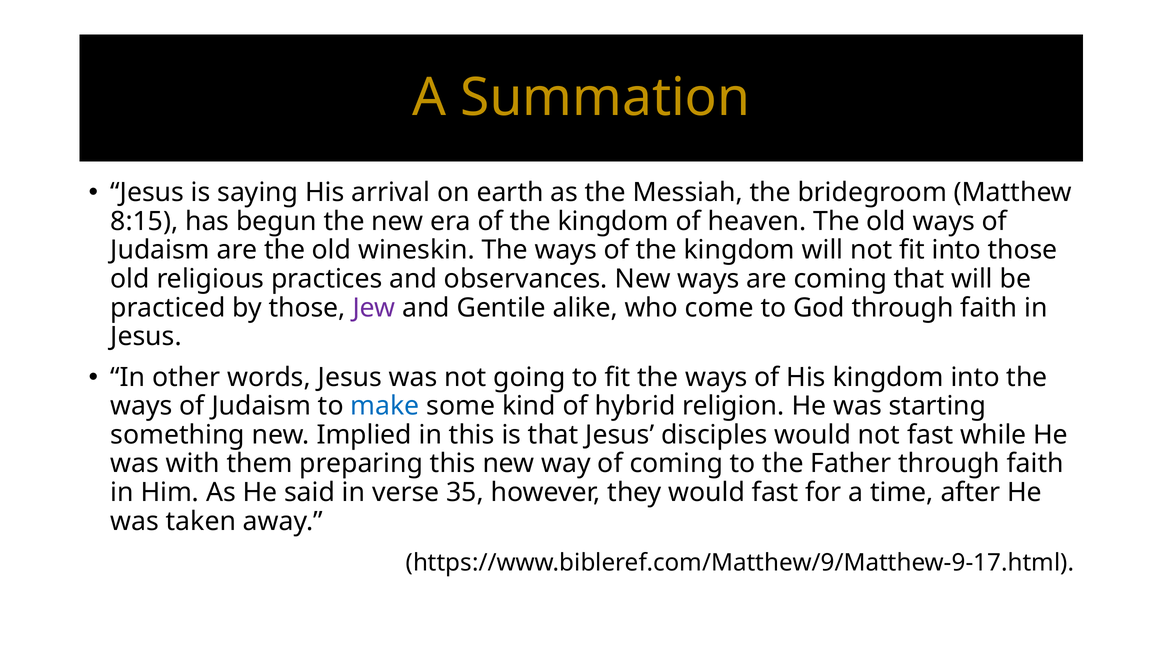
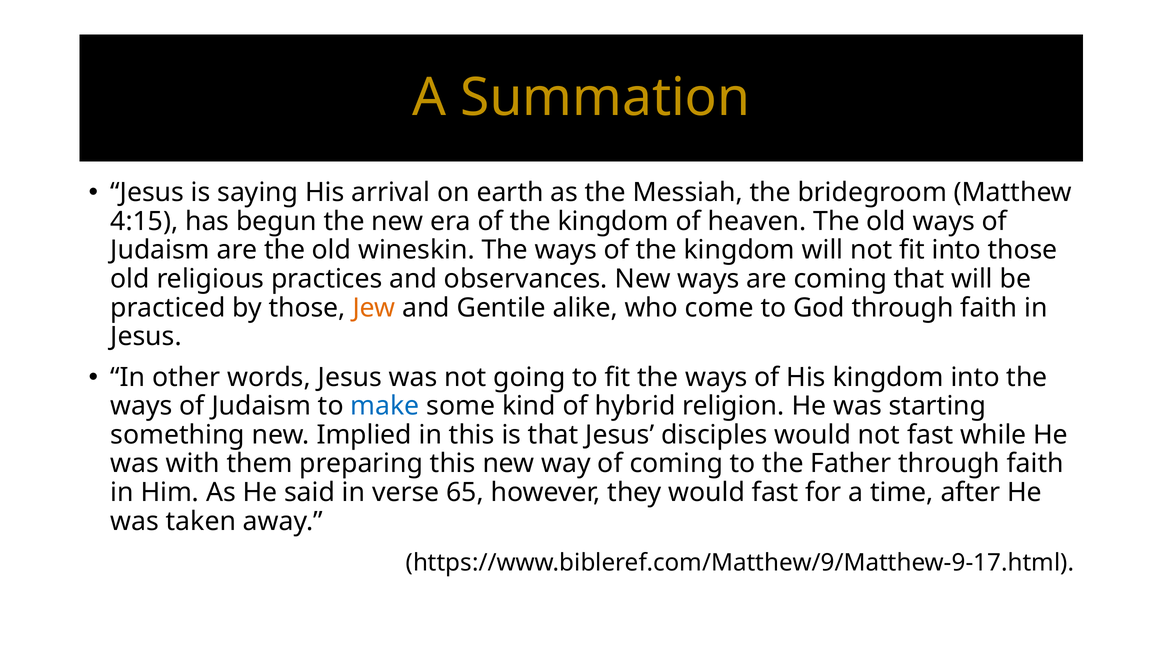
8:15: 8:15 -> 4:15 (144, 221)
Jew colour: purple -> orange (374, 308)
35: 35 -> 65 (465, 493)
